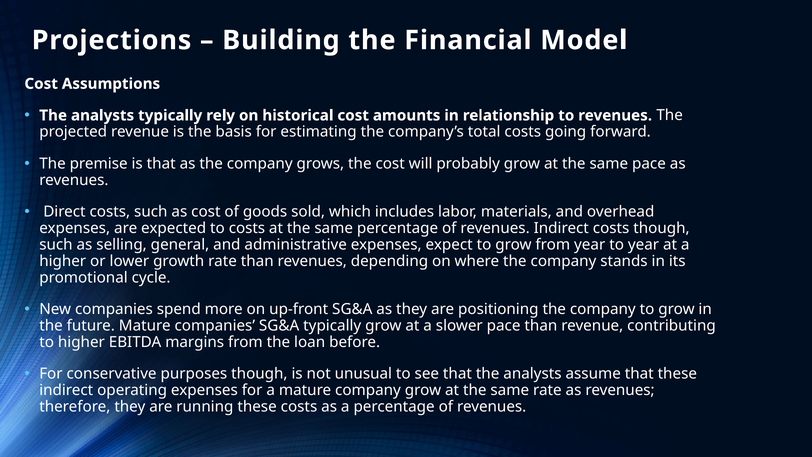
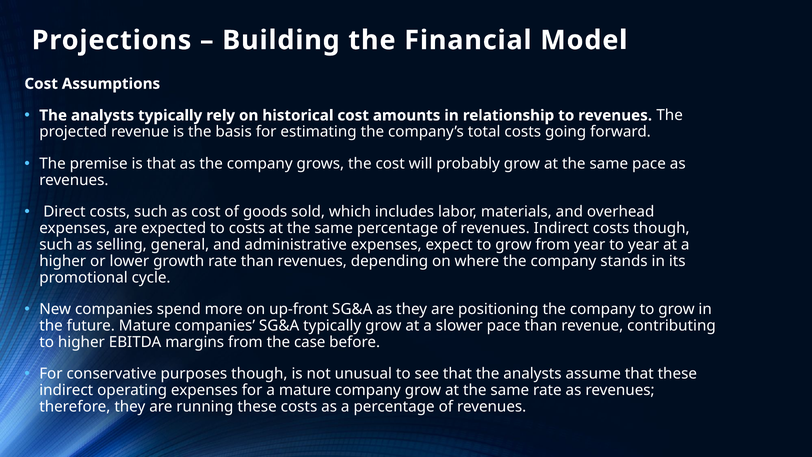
loan: loan -> case (310, 342)
